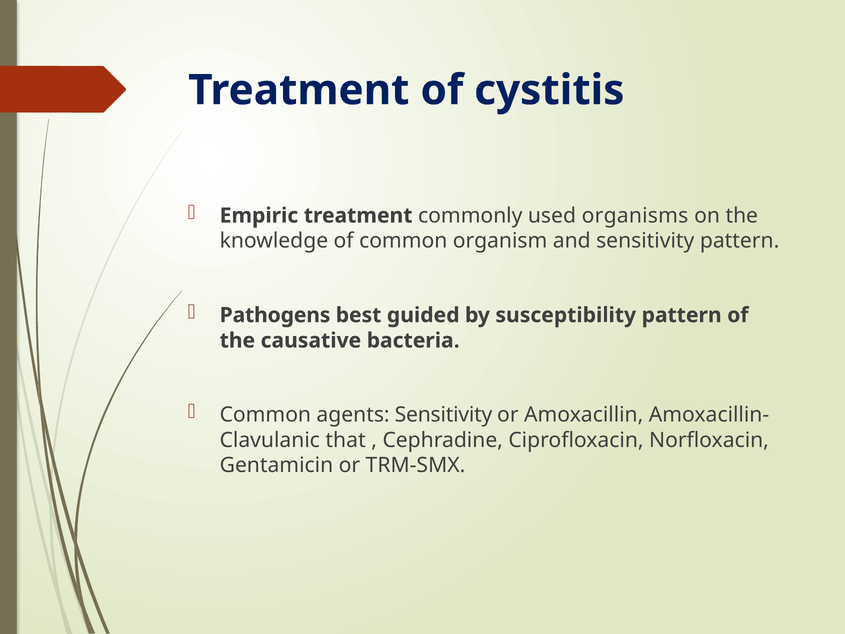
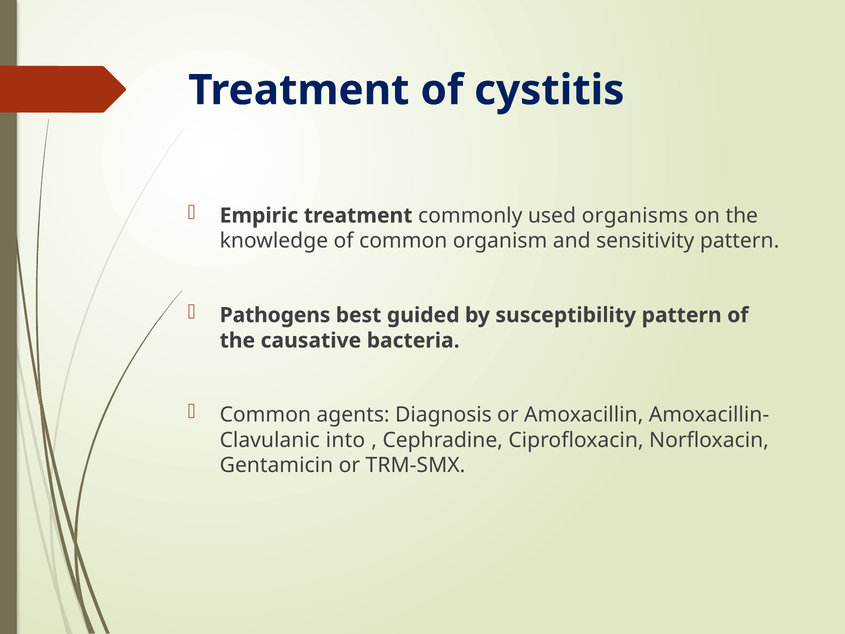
agents Sensitivity: Sensitivity -> Diagnosis (443, 415)
that: that -> into (345, 440)
